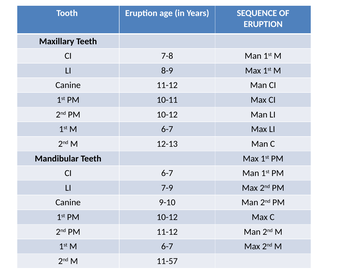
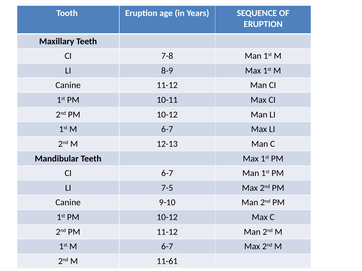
7-9: 7-9 -> 7-5 (167, 188)
11-57: 11-57 -> 11-61 (167, 262)
